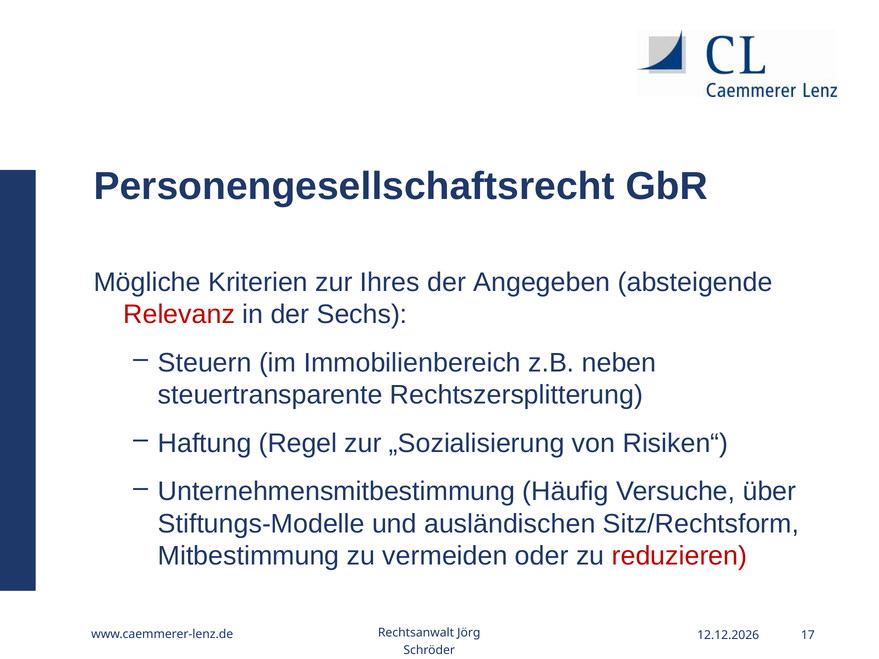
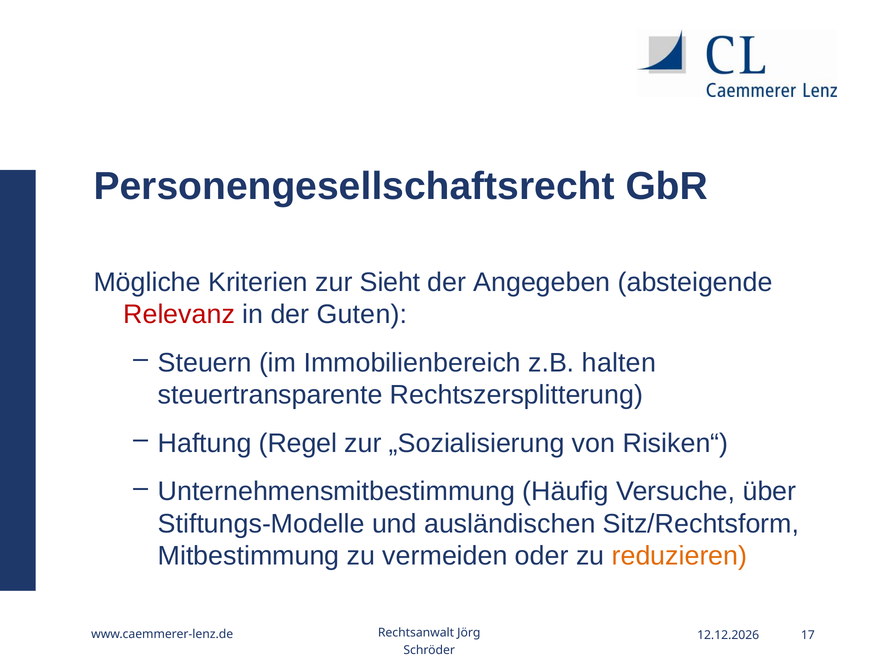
Ihres: Ihres -> Sieht (390, 282)
Sechs: Sechs -> Guten (362, 315)
neben: neben -> halten (619, 363)
reduzieren colour: red -> orange (679, 556)
